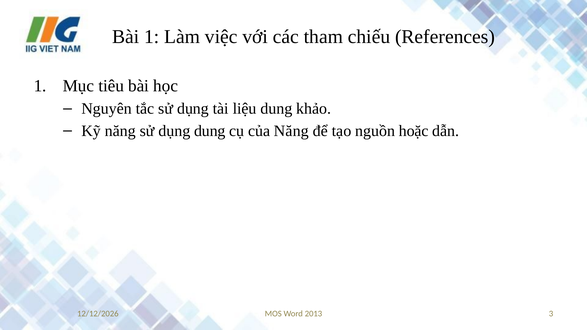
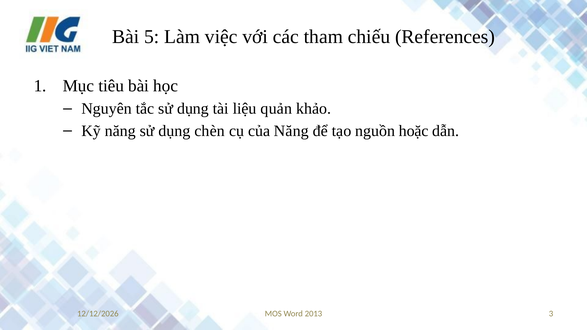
Bài 1: 1 -> 5 (152, 37)
liệu dung: dung -> quản (276, 109)
dụng dung: dung -> chèn (210, 131)
